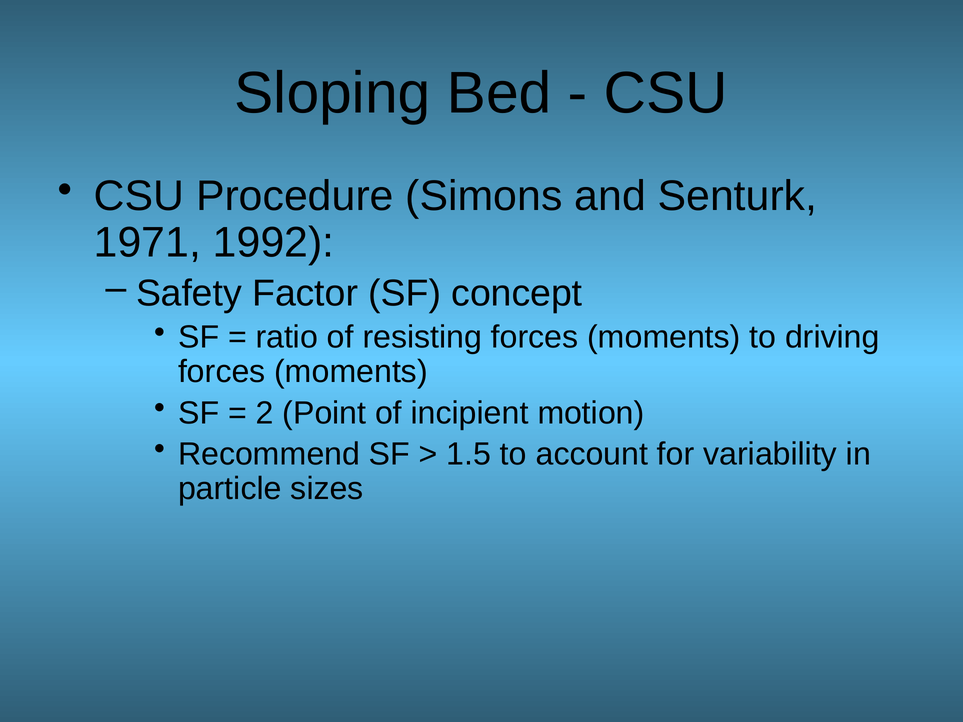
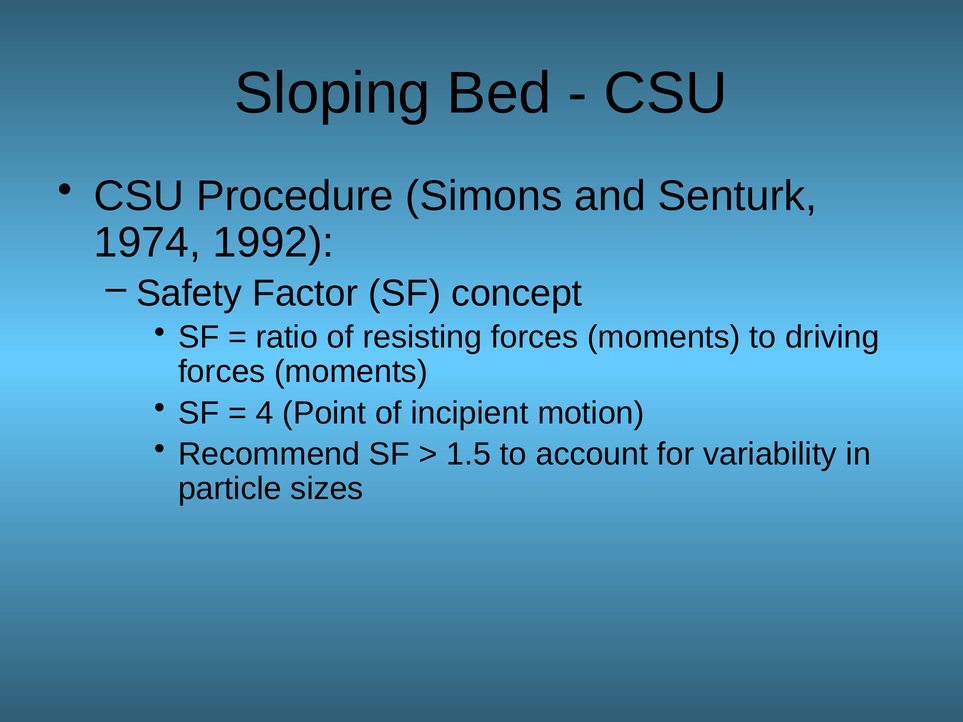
1971: 1971 -> 1974 (147, 242)
2: 2 -> 4 (265, 413)
